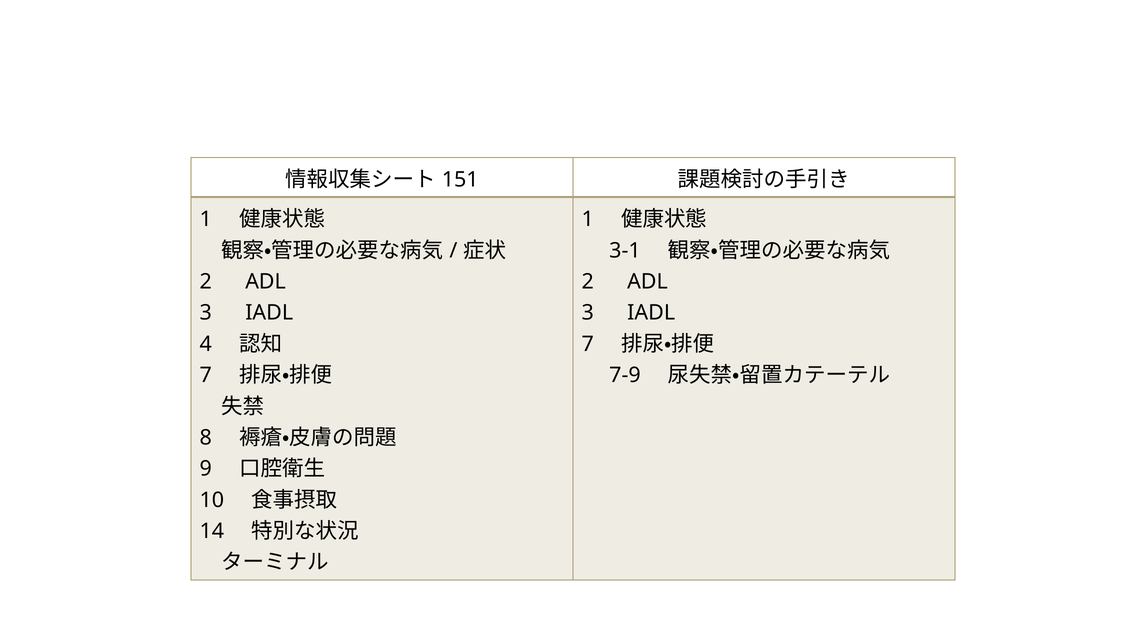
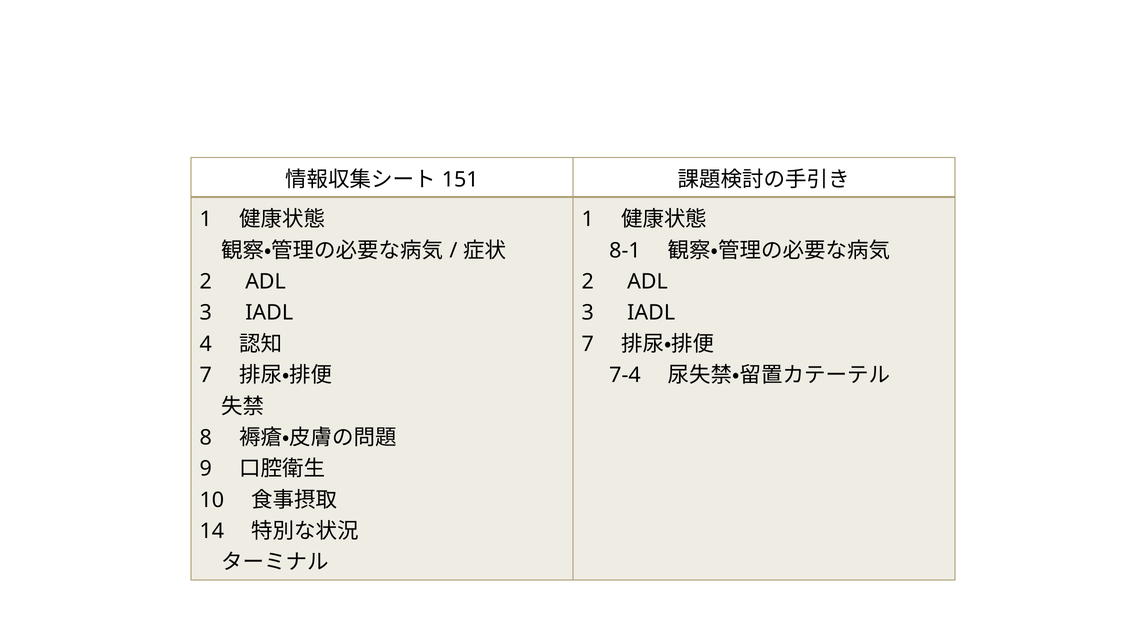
3-1: 3-1 -> 8-1 (625, 251)
7-9: 7-9 -> 7-4 (625, 376)
